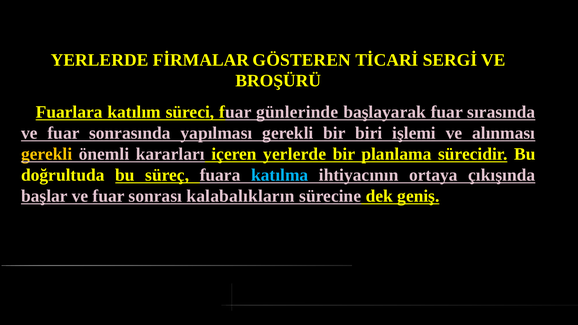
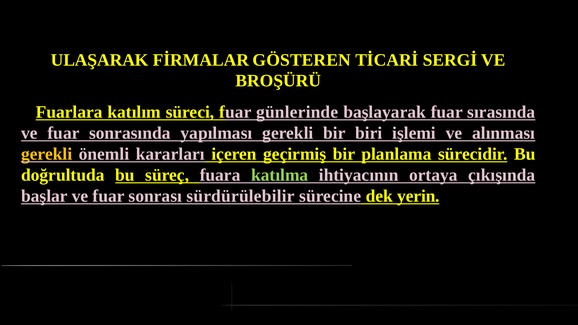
YERLERDE: YERLERDE -> ULAŞARAK (100, 60)
içeren yerlerde: yerlerde -> geçirmiş (295, 154)
katılma colour: light blue -> light green (280, 175)
kalabalıkların: kalabalıkların -> sürdürülebilir (241, 196)
geniş: geniş -> yerin (418, 196)
